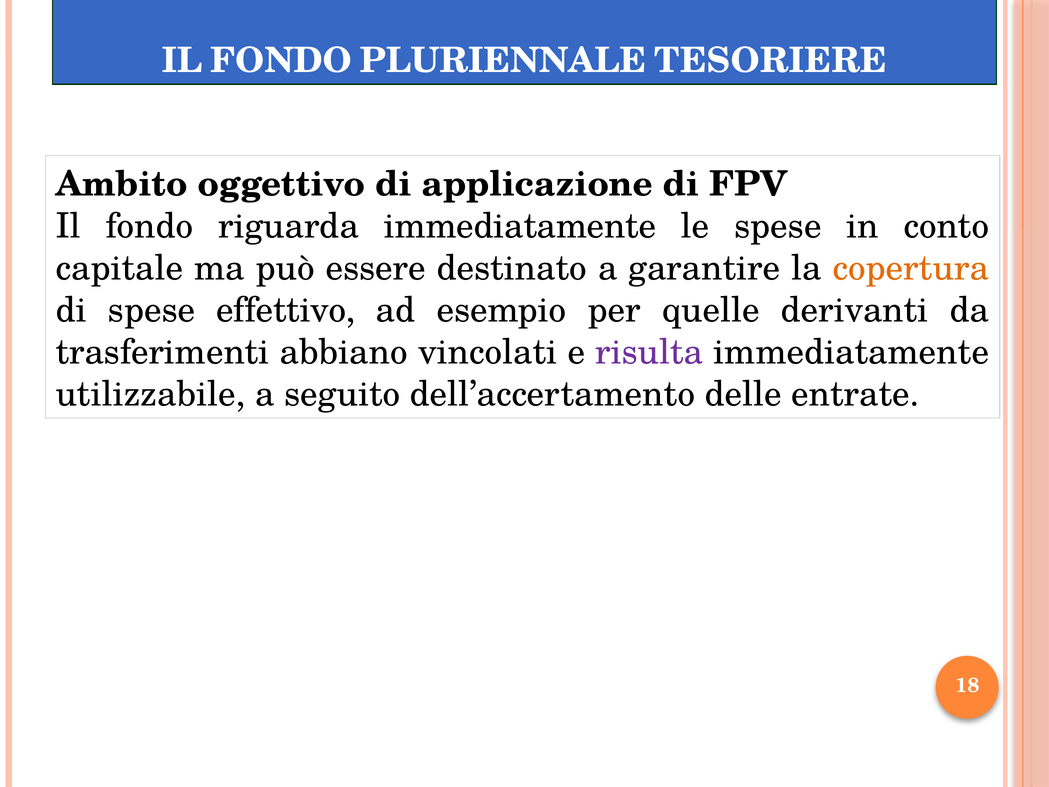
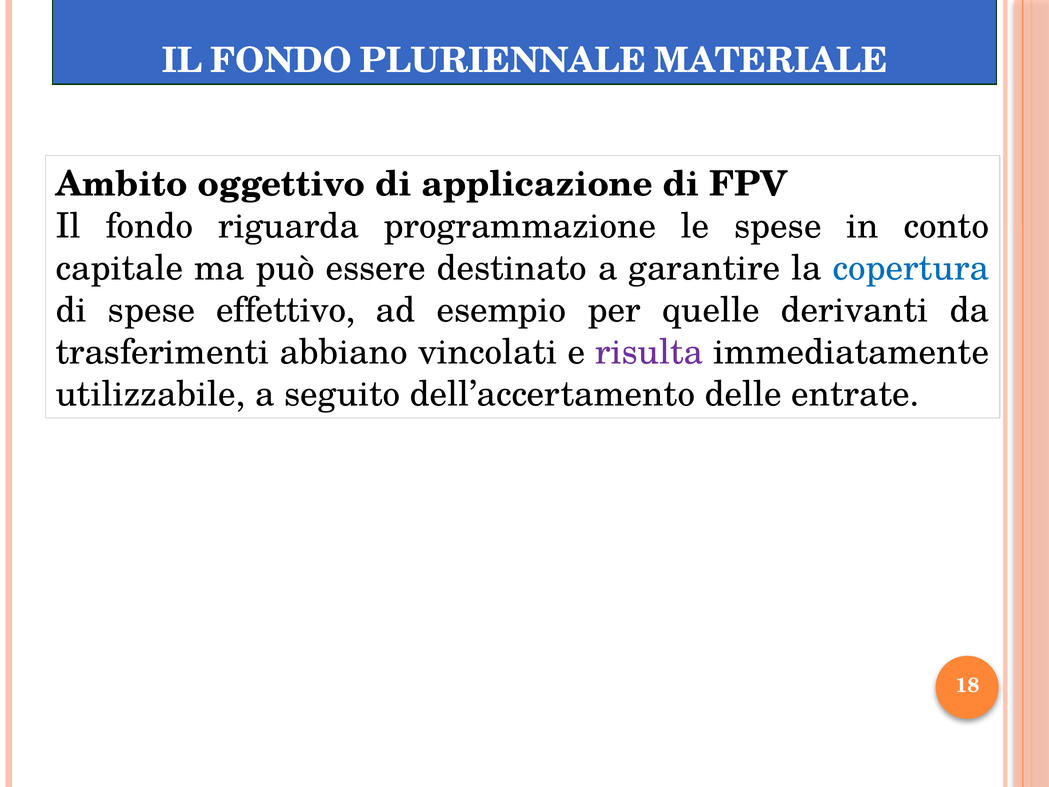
TESORIERE: TESORIERE -> MATERIALE (771, 61)
riguarda immediatamente: immediatamente -> programmazione (520, 226)
copertura colour: orange -> blue (911, 268)
